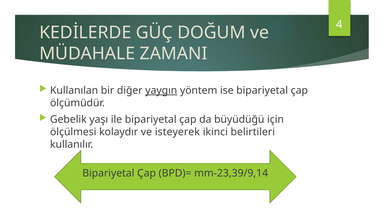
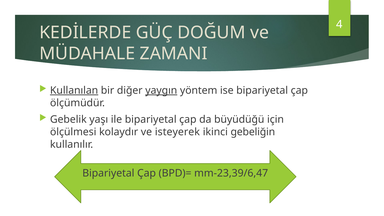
Kullanılan underline: none -> present (74, 90)
belirtileri: belirtileri -> gebeliğin (253, 132)
mm-23,39/9,14: mm-23,39/9,14 -> mm-23,39/6,47 (231, 173)
